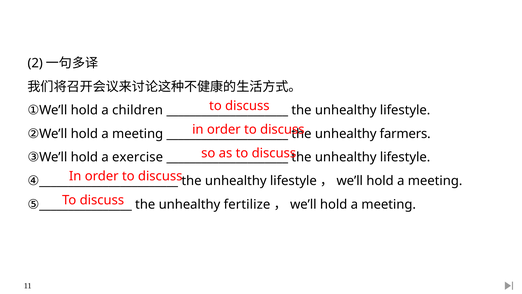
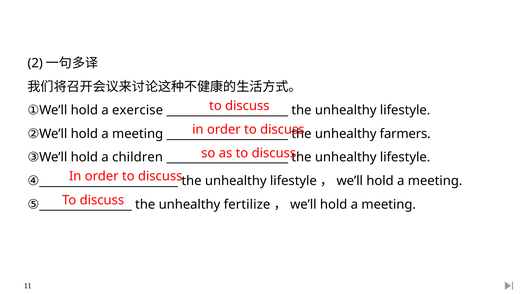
children: children -> exercise (138, 110)
exercise: exercise -> children (138, 157)
